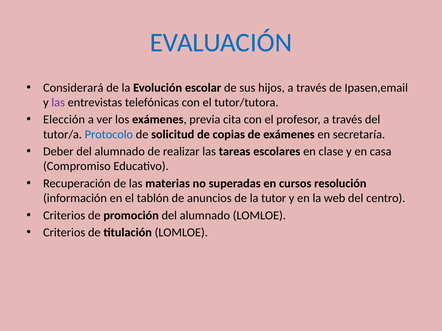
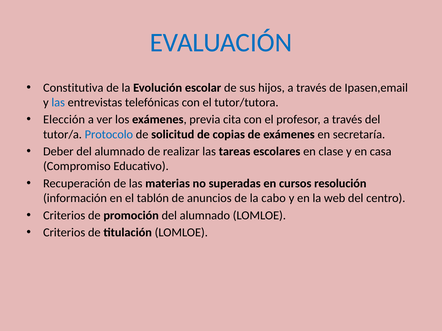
Considerará: Considerará -> Constitutiva (73, 88)
las colour: purple -> blue (58, 103)
tutor: tutor -> cabo (274, 198)
